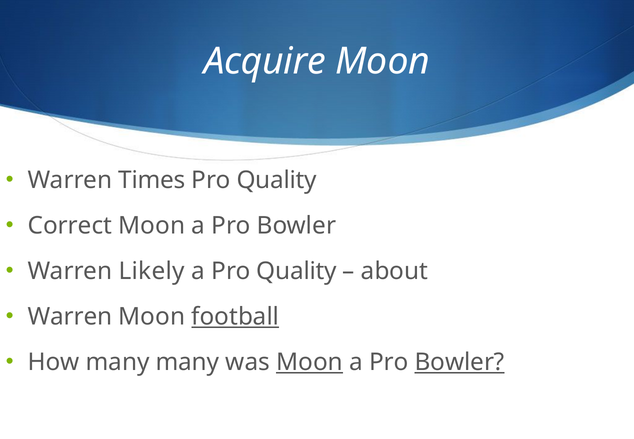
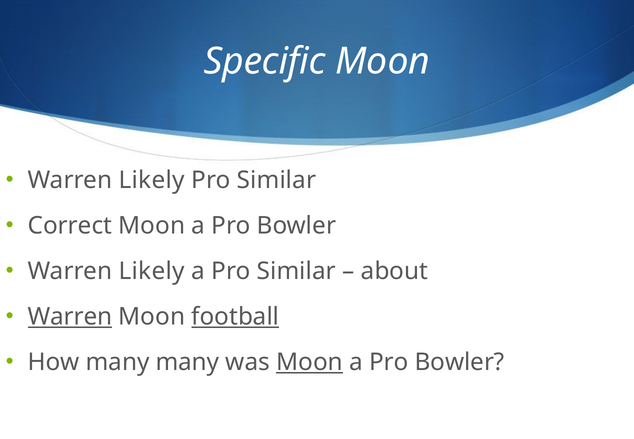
Acquire: Acquire -> Specific (265, 61)
Times: Times -> Likely (152, 180)
Quality: Quality -> Similar (276, 180)
a Pro Quality: Quality -> Similar (296, 271)
Warren underline: none -> present (70, 317)
Bowler underline: present -> none (460, 362)
